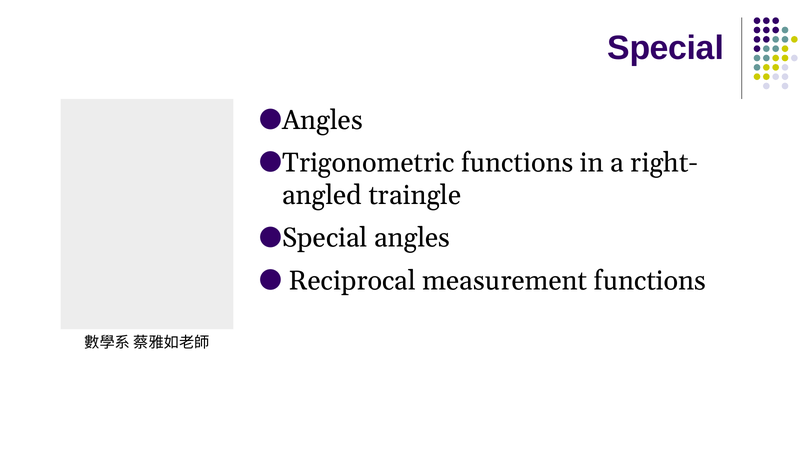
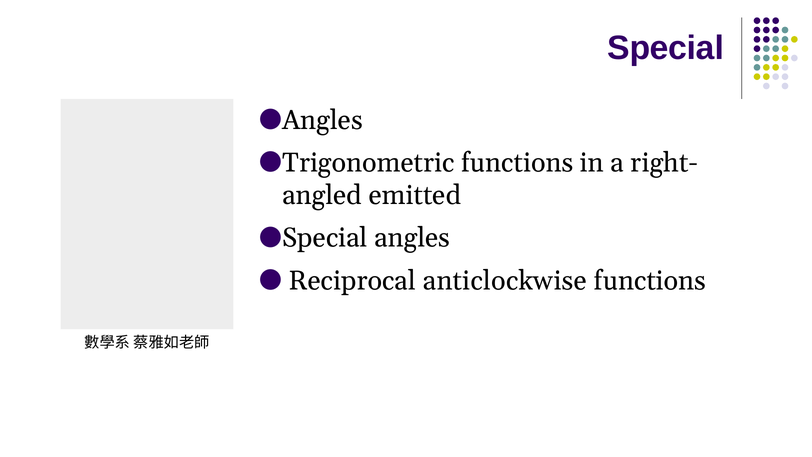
traingle: traingle -> emitted (415, 195)
measurement: measurement -> anticlockwise (505, 281)
